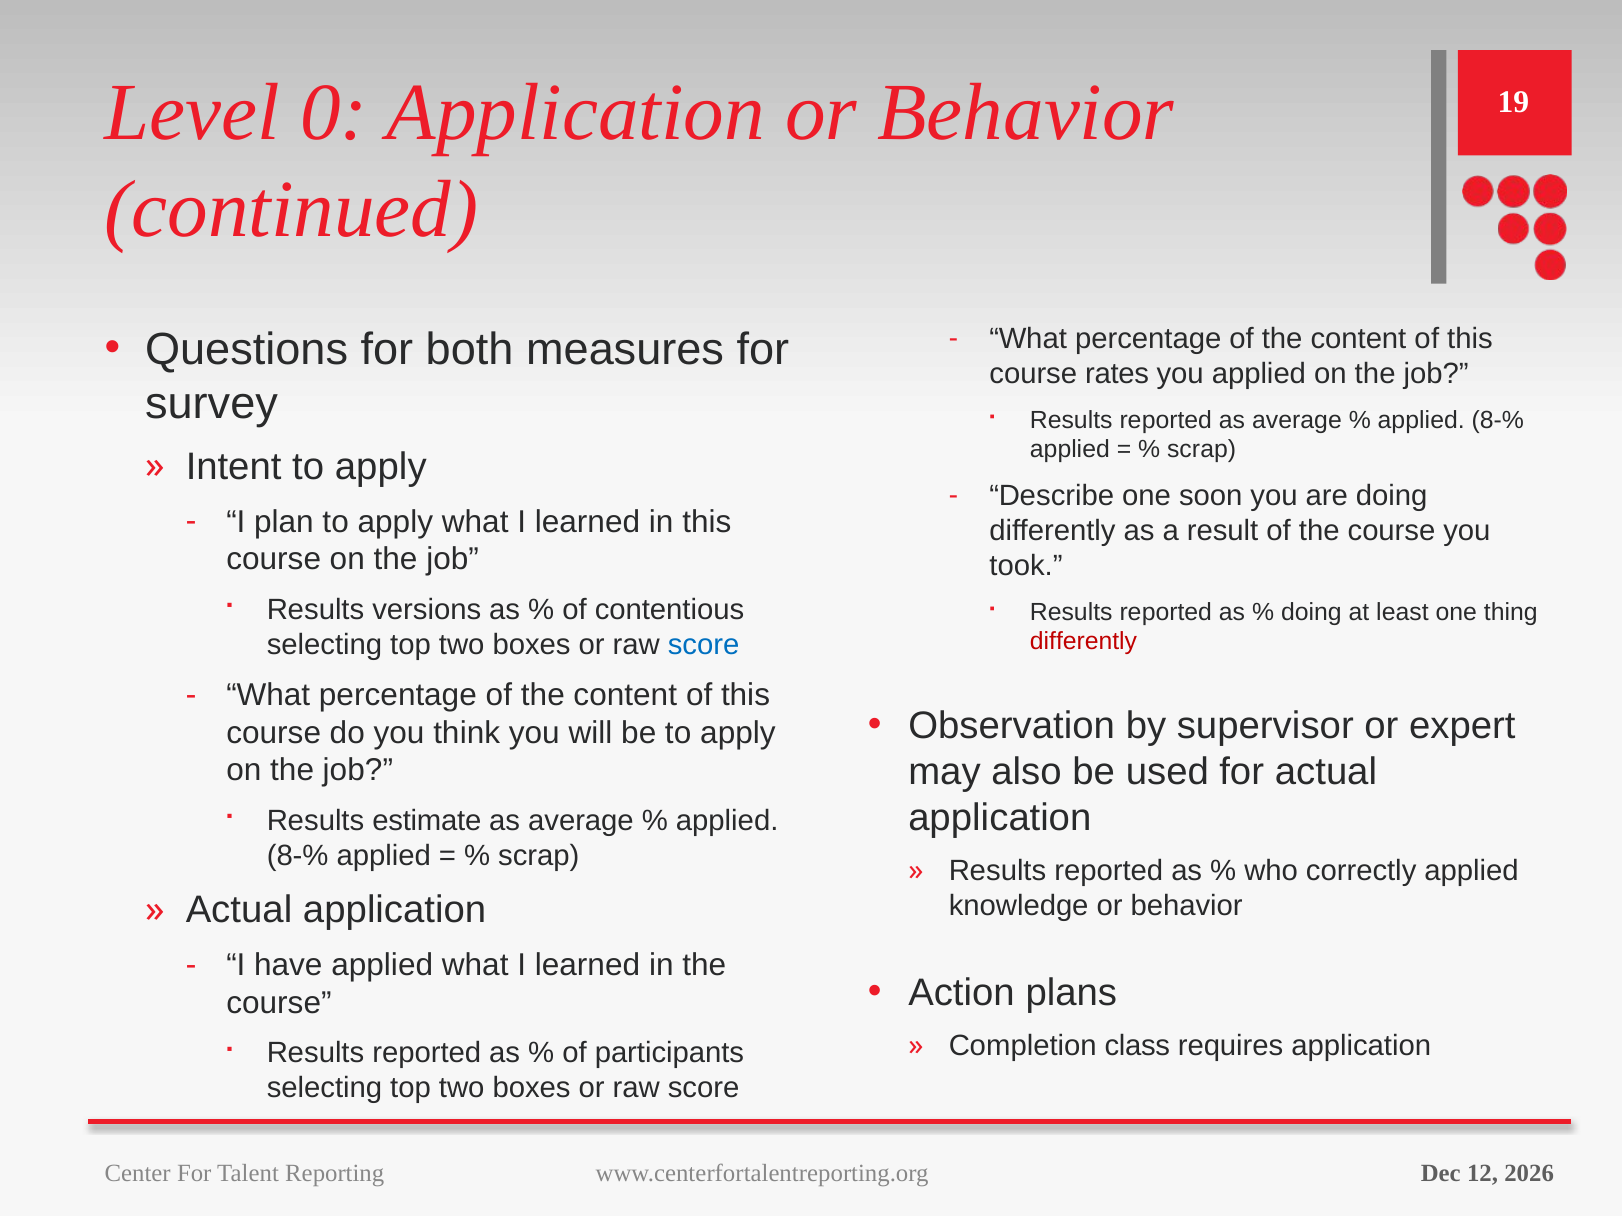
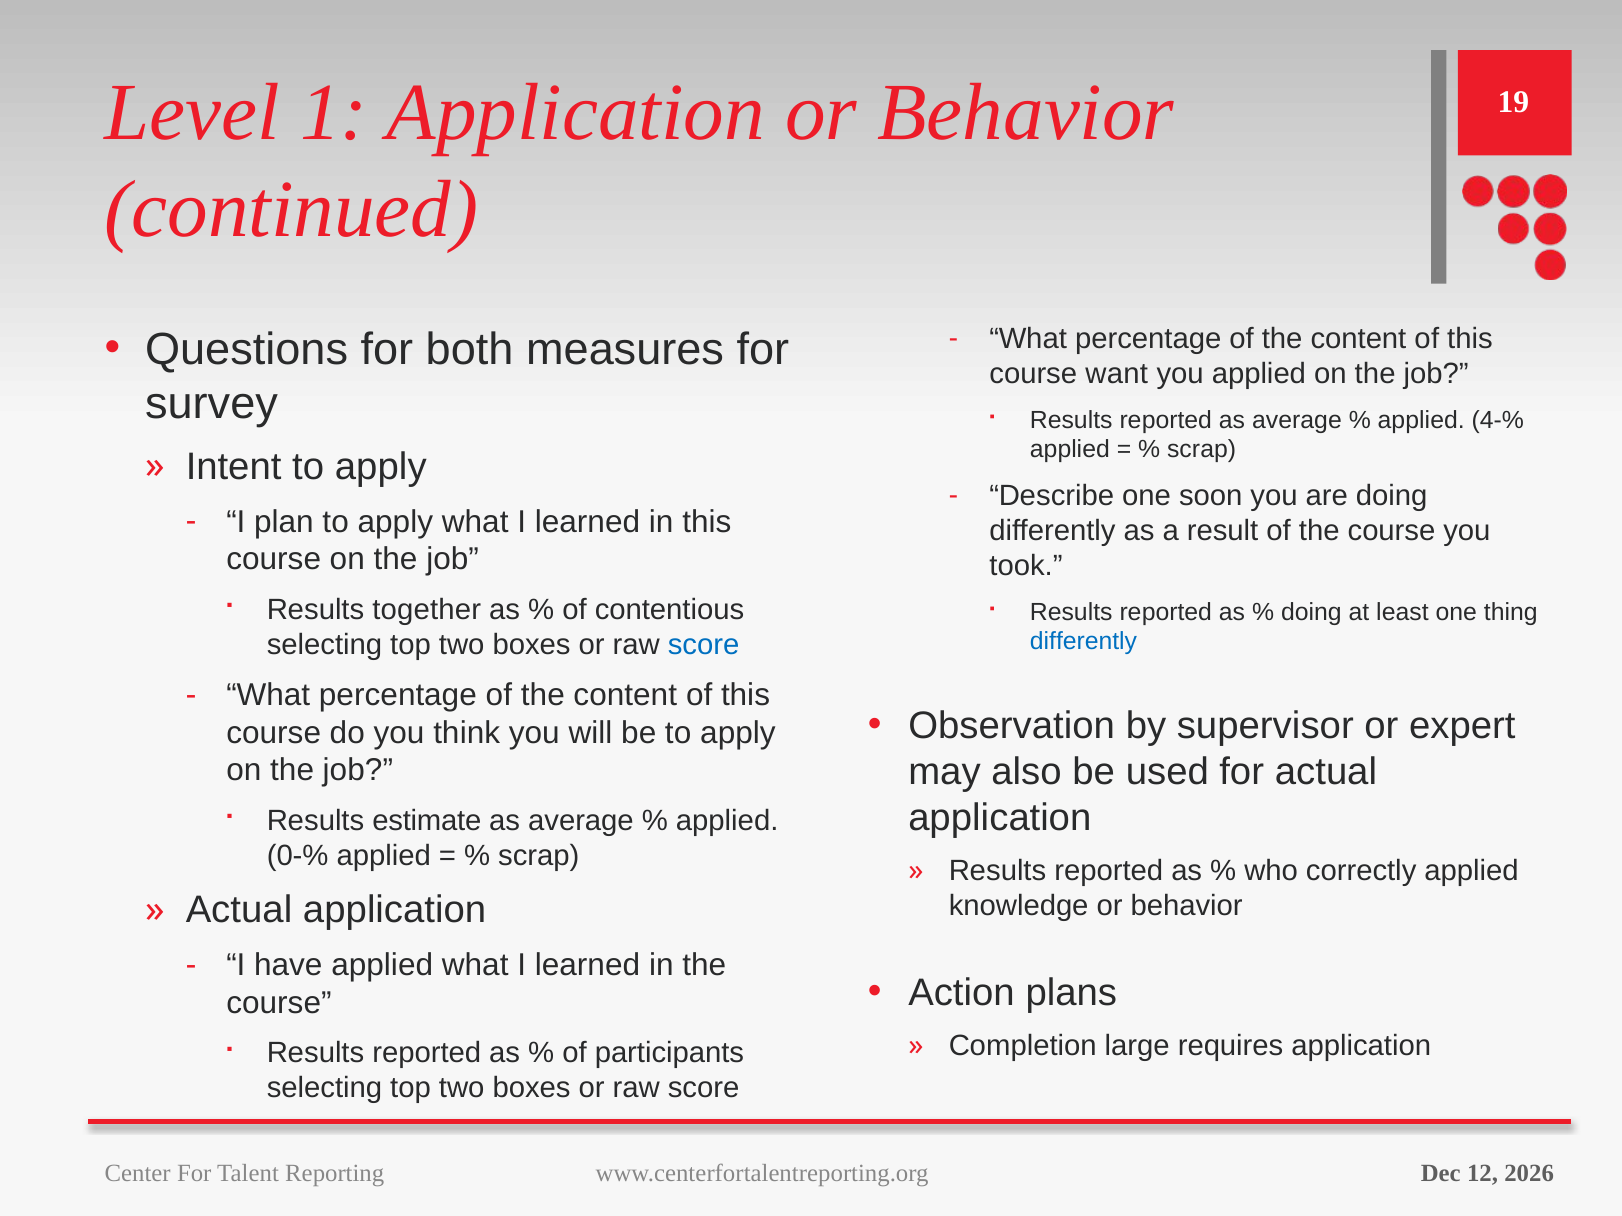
0: 0 -> 1 (334, 113)
rates: rates -> want (1117, 374)
8-%: 8-% -> 4-% (1498, 420)
versions: versions -> together (427, 610)
differently colour: red -> blue (1084, 642)
8-%: 8-% -> 0-% (298, 856)
class: class -> large (1137, 1046)
